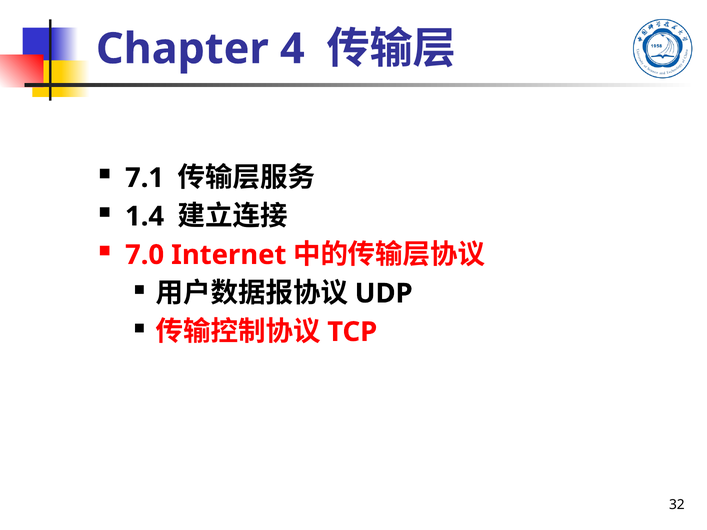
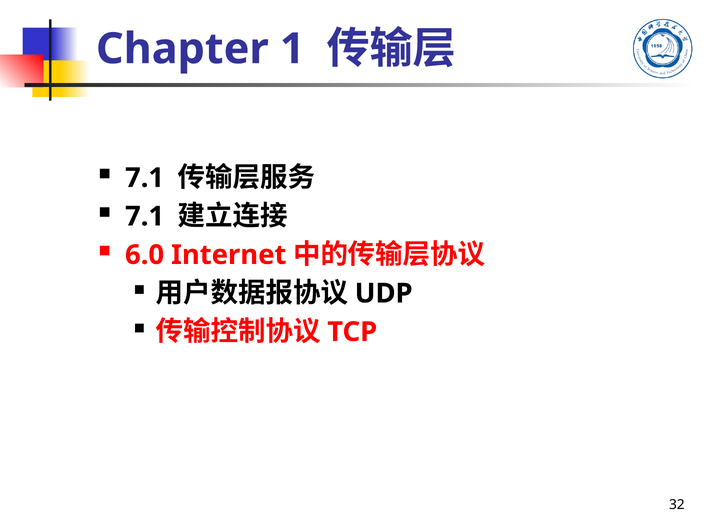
4: 4 -> 1 (292, 49)
1.4: 1.4 -> 7.1 (145, 216)
7.0: 7.0 -> 6.0 (145, 255)
